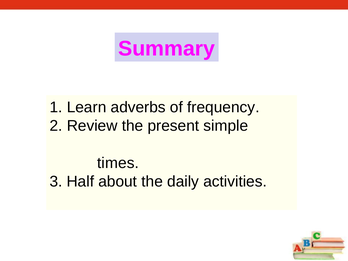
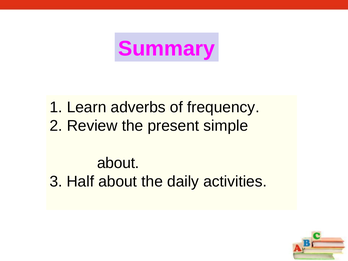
times: times -> about (118, 163)
